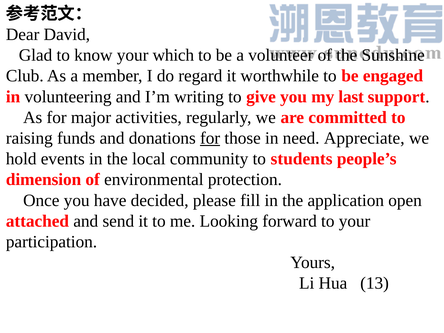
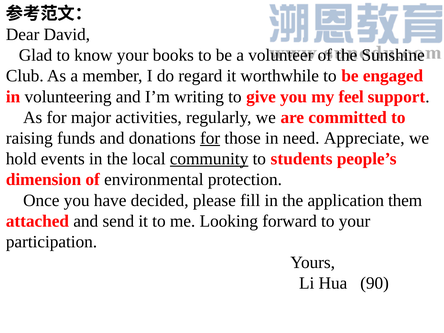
which: which -> books (173, 55)
last: last -> feel (351, 97)
community underline: none -> present (209, 159)
open: open -> them (405, 200)
13: 13 -> 90 (375, 283)
